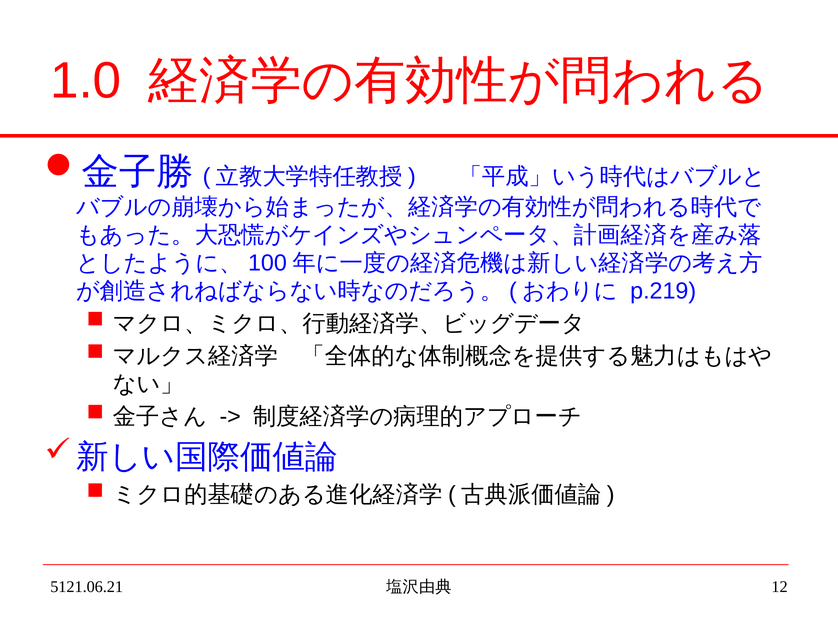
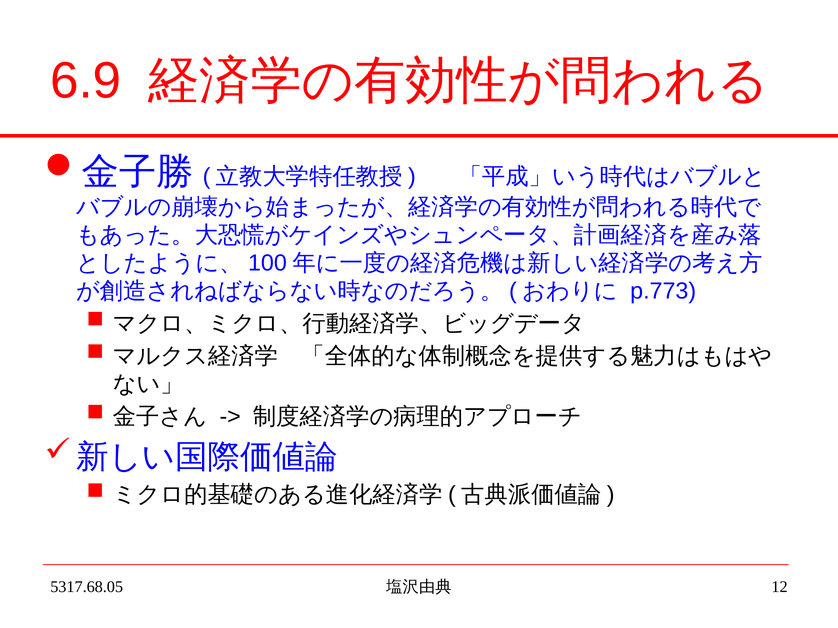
1.0: 1.0 -> 6.9 (86, 81)
p.219: p.219 -> p.773 (663, 291)
5121.06.21: 5121.06.21 -> 5317.68.05 (87, 587)
